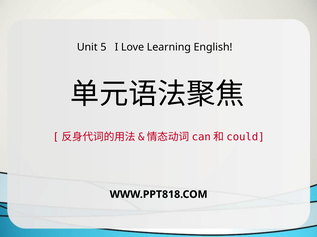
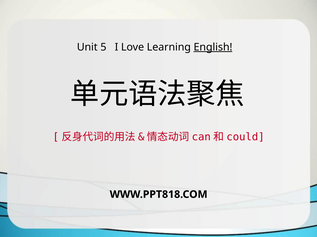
English underline: none -> present (213, 47)
